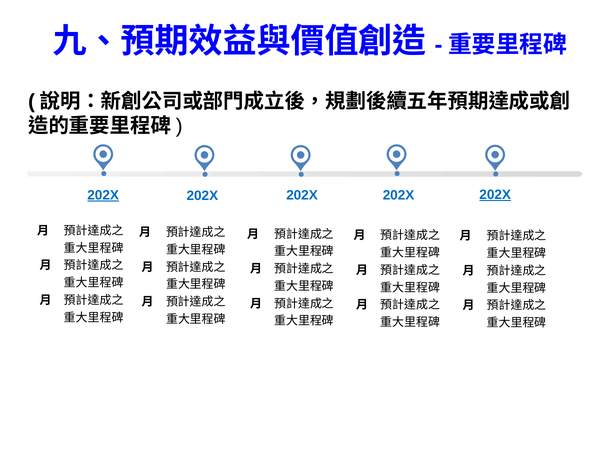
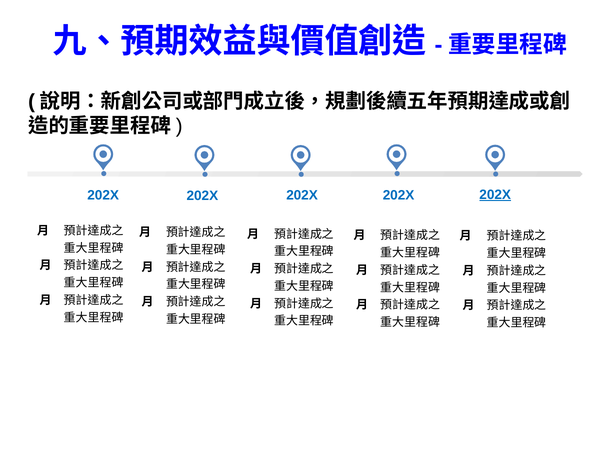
202X underline: present -> none (103, 195)
